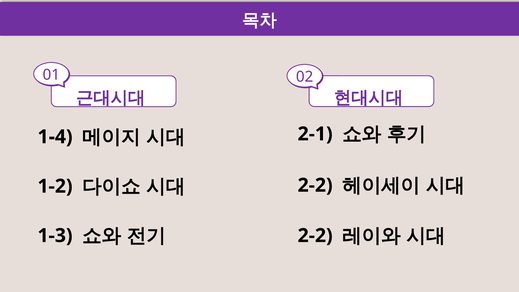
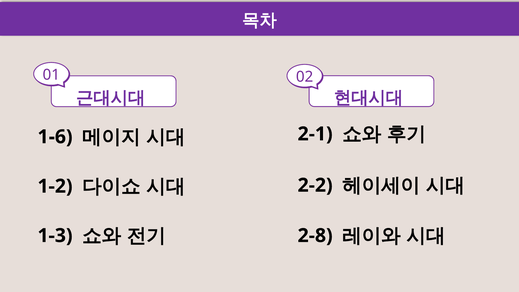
1-4: 1-4 -> 1-6 (55, 137)
2-2: 2-2 -> 2-8 (315, 236)
